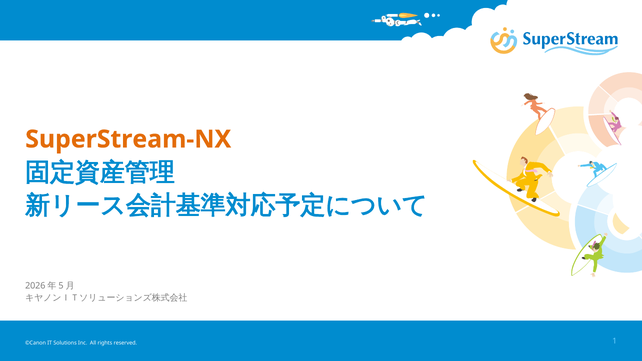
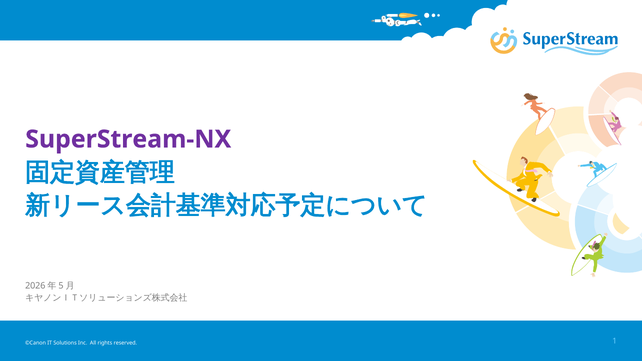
SuperStream-NX colour: orange -> purple (128, 139)
